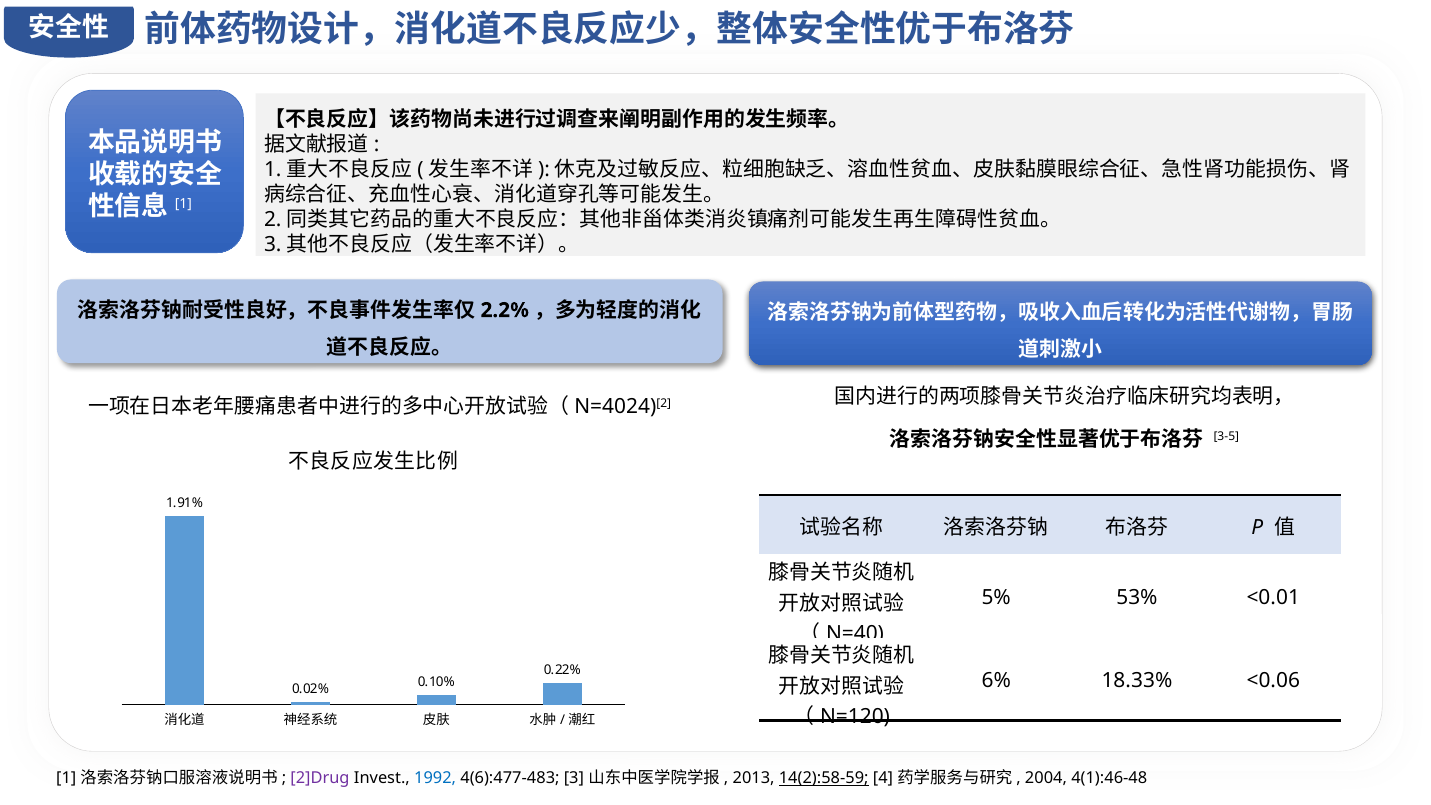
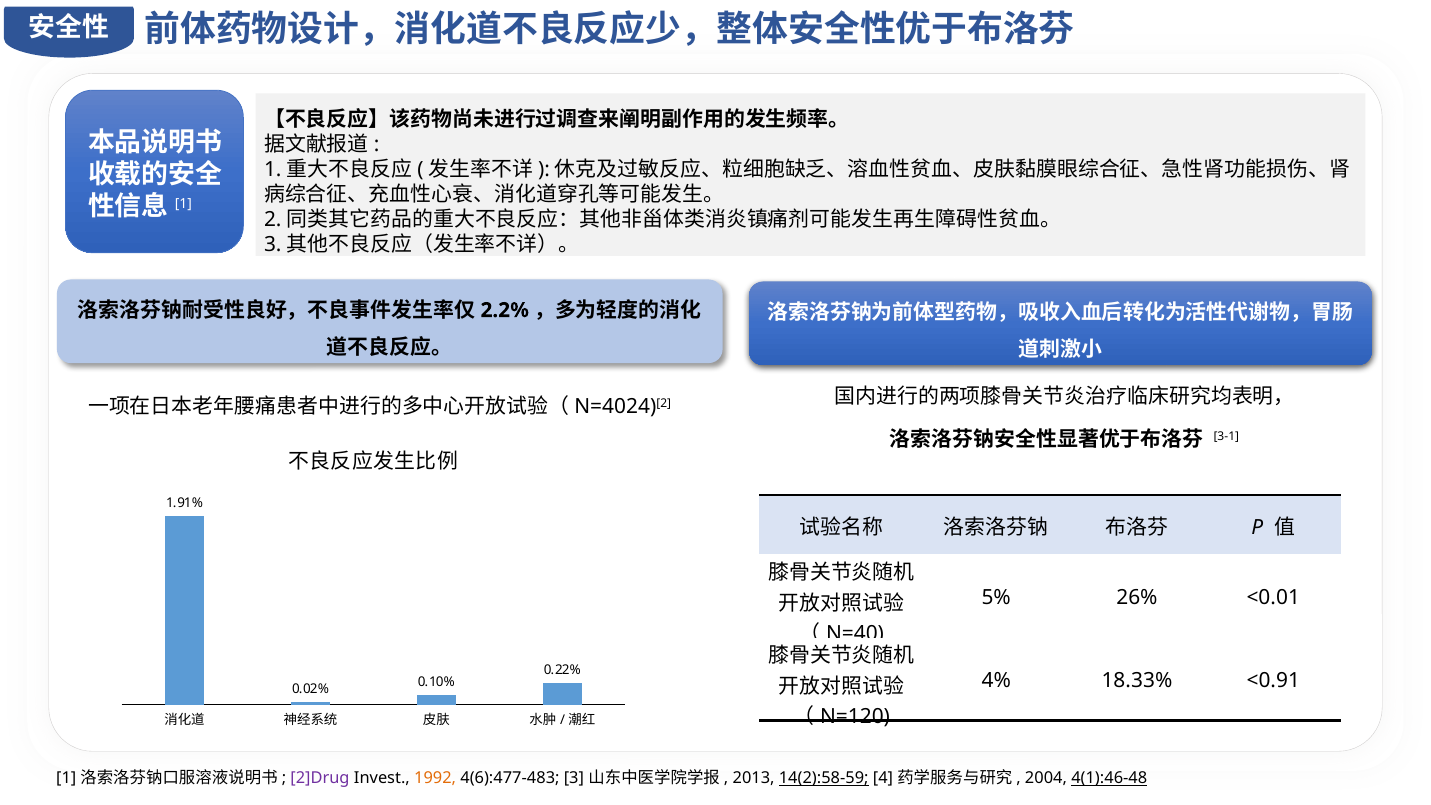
3-5: 3-5 -> 3-1 (1226, 436)
53%: 53% -> 26% (1137, 598)
6%: 6% -> 4% (996, 681)
<0.06: <0.06 -> <0.91 (1273, 681)
1992 colour: blue -> orange (435, 778)
4(1):46-48 underline: none -> present (1109, 778)
